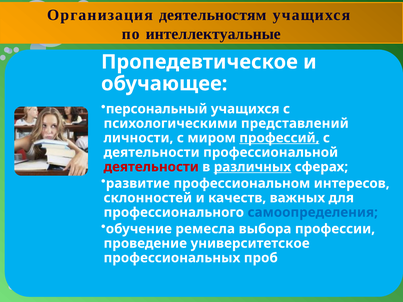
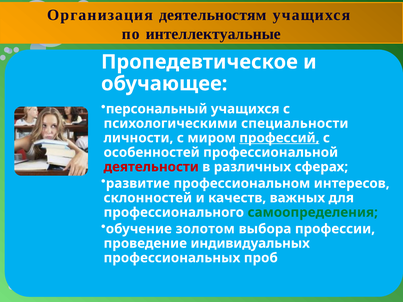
представлений: представлений -> специальности (295, 124)
деятельности: деятельности -> особенностей (152, 153)
различных underline: present -> none (252, 167)
самоопределения colour: blue -> green (313, 213)
ремесла: ремесла -> золотом (205, 229)
университетское: университетское -> индивидуальных (250, 244)
